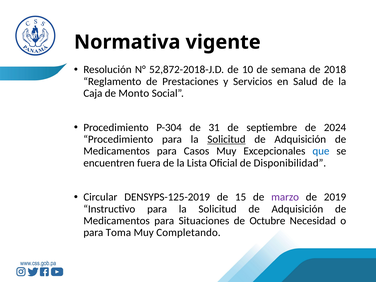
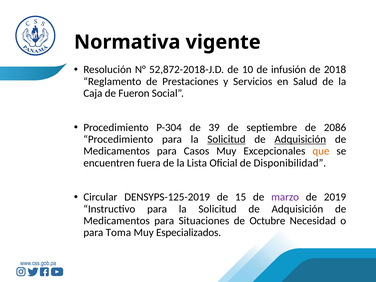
semana: semana -> infusión (289, 70)
Monto: Monto -> Fueron (134, 93)
31: 31 -> 39 (214, 127)
2024: 2024 -> 2086 (335, 127)
Adquisición underline: none -> present (300, 139)
que colour: blue -> orange (321, 151)
Completando: Completando -> Especializados (189, 233)
